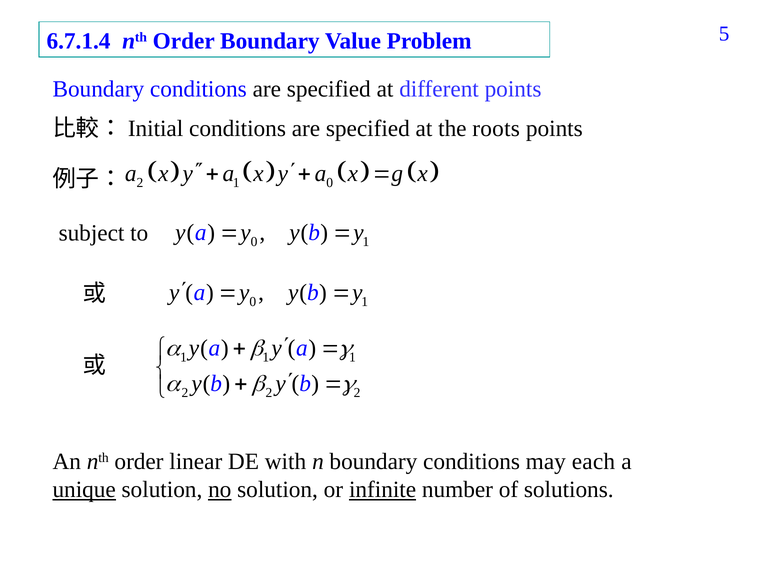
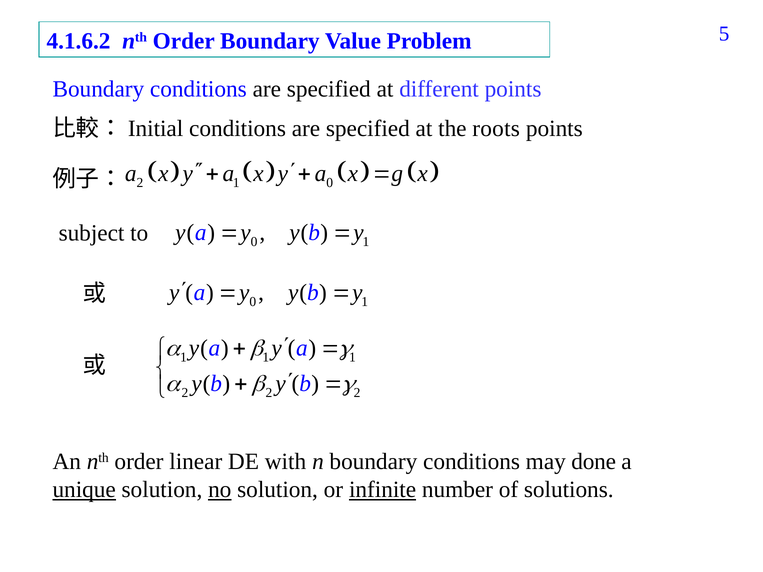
6.7.1.4: 6.7.1.4 -> 4.1.6.2 (79, 41)
each: each -> done (594, 462)
